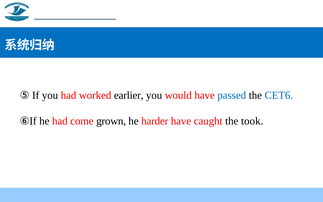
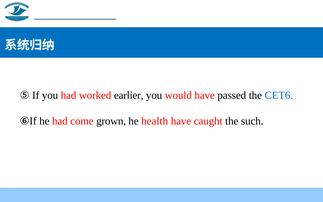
passed colour: blue -> black (232, 95)
harder: harder -> health (155, 121)
took: took -> such (252, 121)
